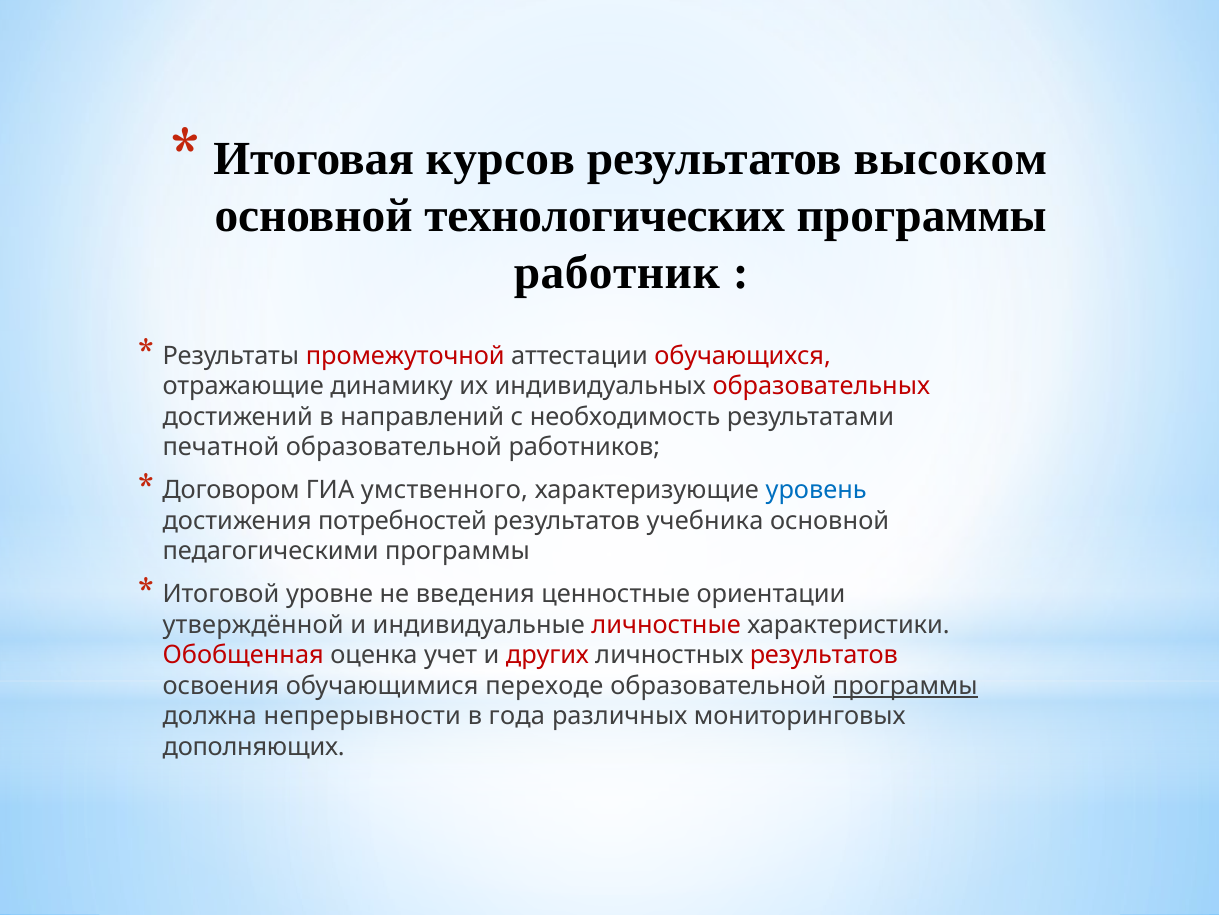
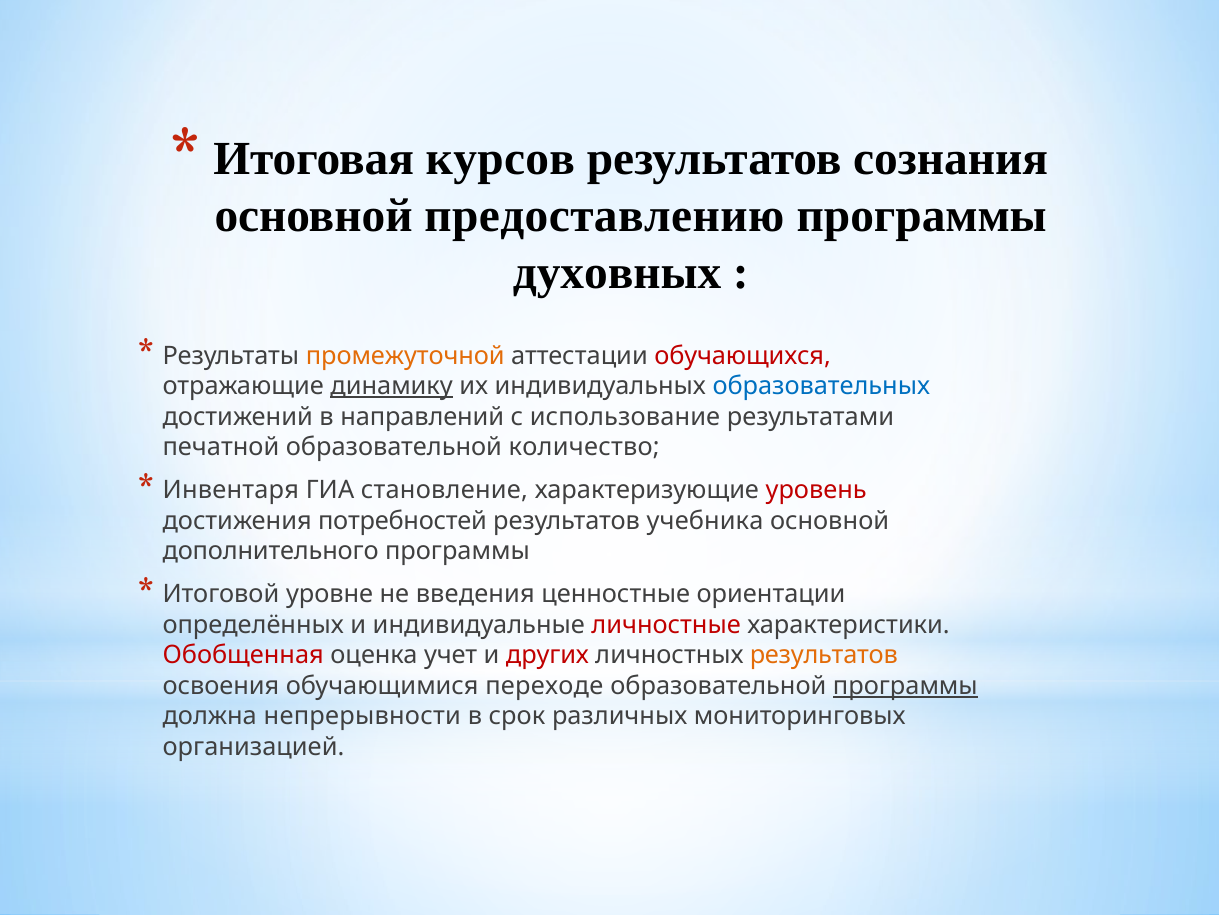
высоком: высоком -> сознания (951, 159)
технологических: технологических -> предоставлению (604, 216)
работник: работник -> духовных (617, 273)
промежуточной colour: red -> orange (405, 355)
динамику underline: none -> present (392, 386)
образовательных colour: red -> blue (821, 386)
необходимость: необходимость -> использование (625, 416)
работников: работников -> количество (584, 447)
Договором: Договором -> Инвентаря (231, 490)
умственного: умственного -> становление (444, 490)
уровень colour: blue -> red (816, 490)
педагогическими: педагогическими -> дополнительного (271, 551)
утверждённой: утверждённой -> определённых (253, 624)
результатов colour: red -> orange (824, 655)
года: года -> срок (517, 716)
дополняющих: дополняющих -> организацией (253, 746)
